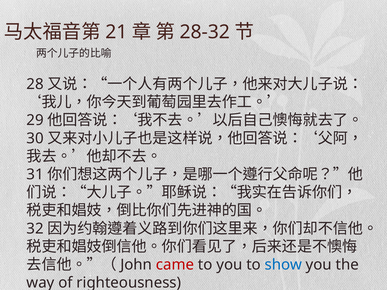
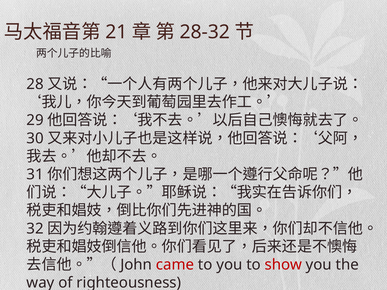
show colour: blue -> red (283, 265)
